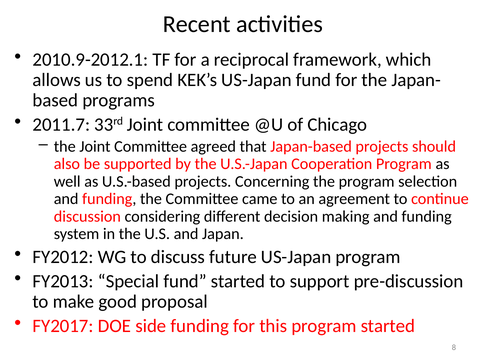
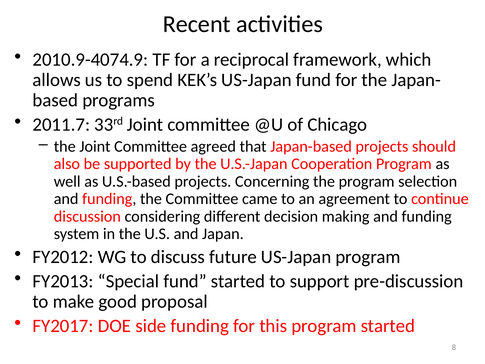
2010.9-2012.1: 2010.9-2012.1 -> 2010.9-4074.9 (90, 59)
